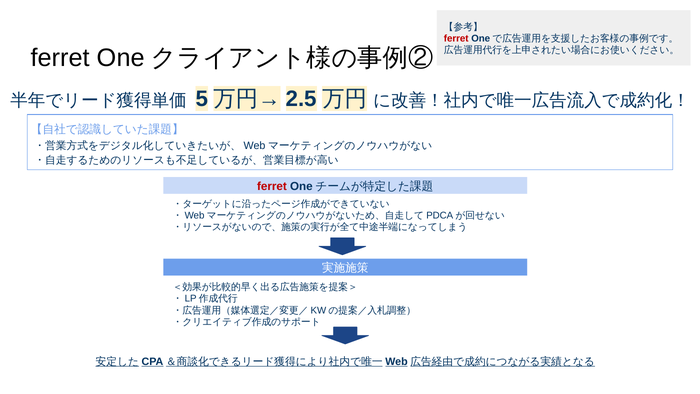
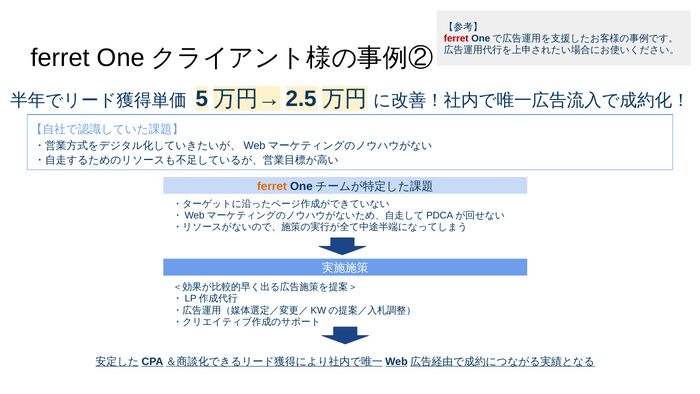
ferret colour: red -> orange (272, 186)
